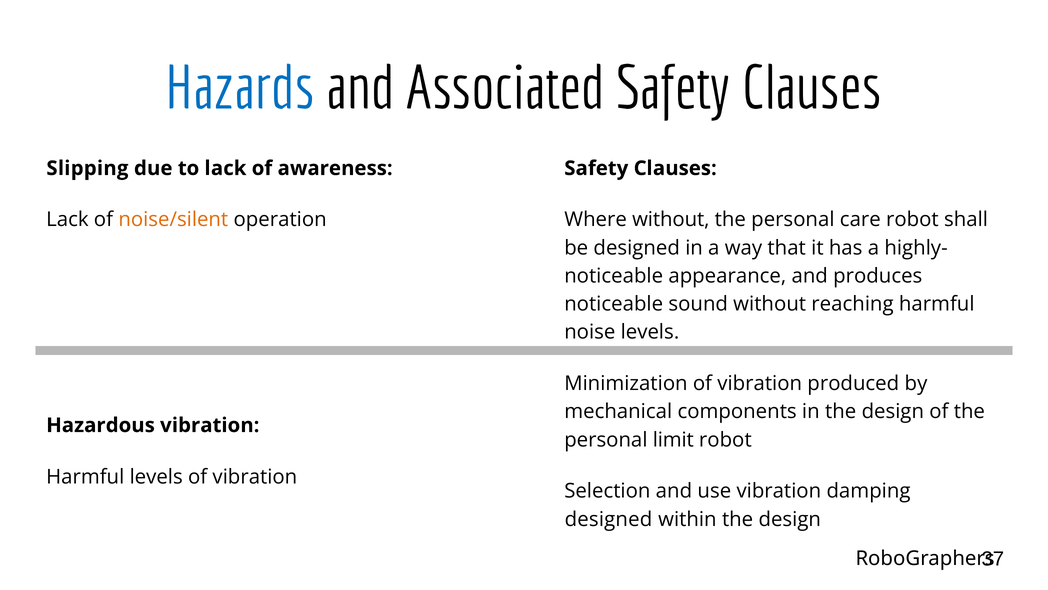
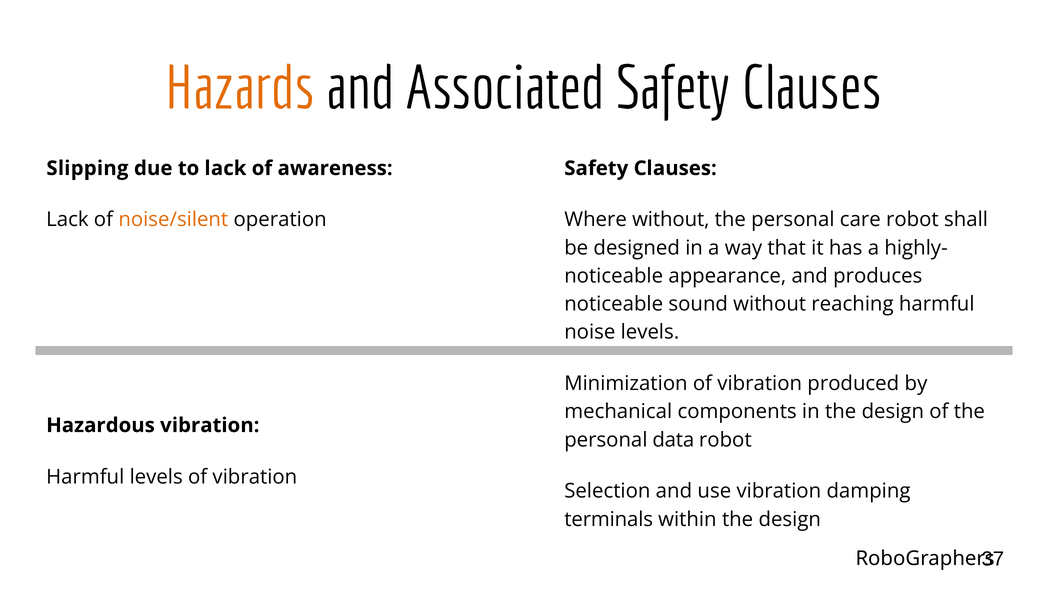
Hazards colour: blue -> orange (240, 89)
limit: limit -> data (673, 439)
designed: designed -> terminals (609, 519)
